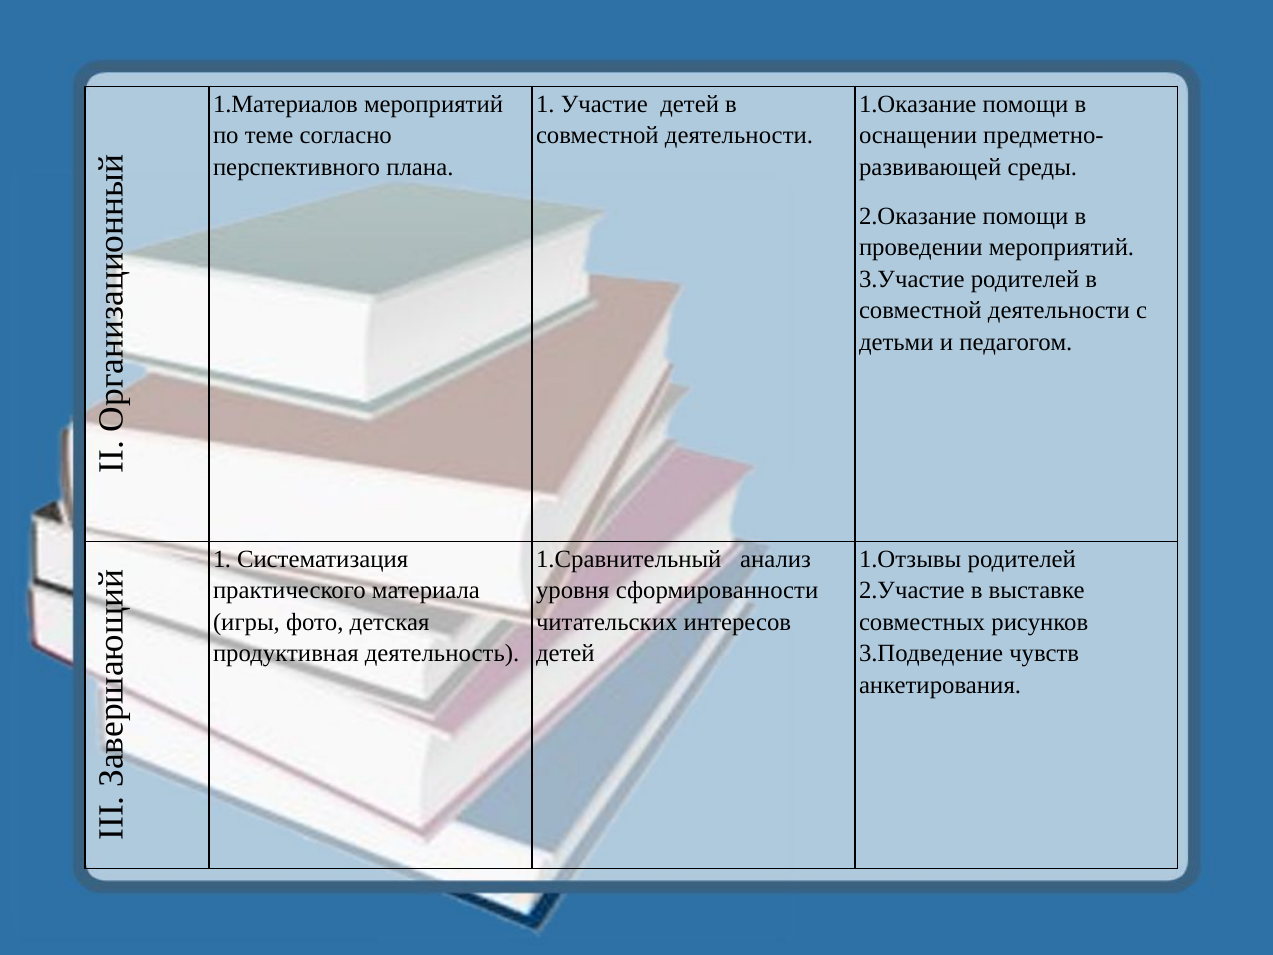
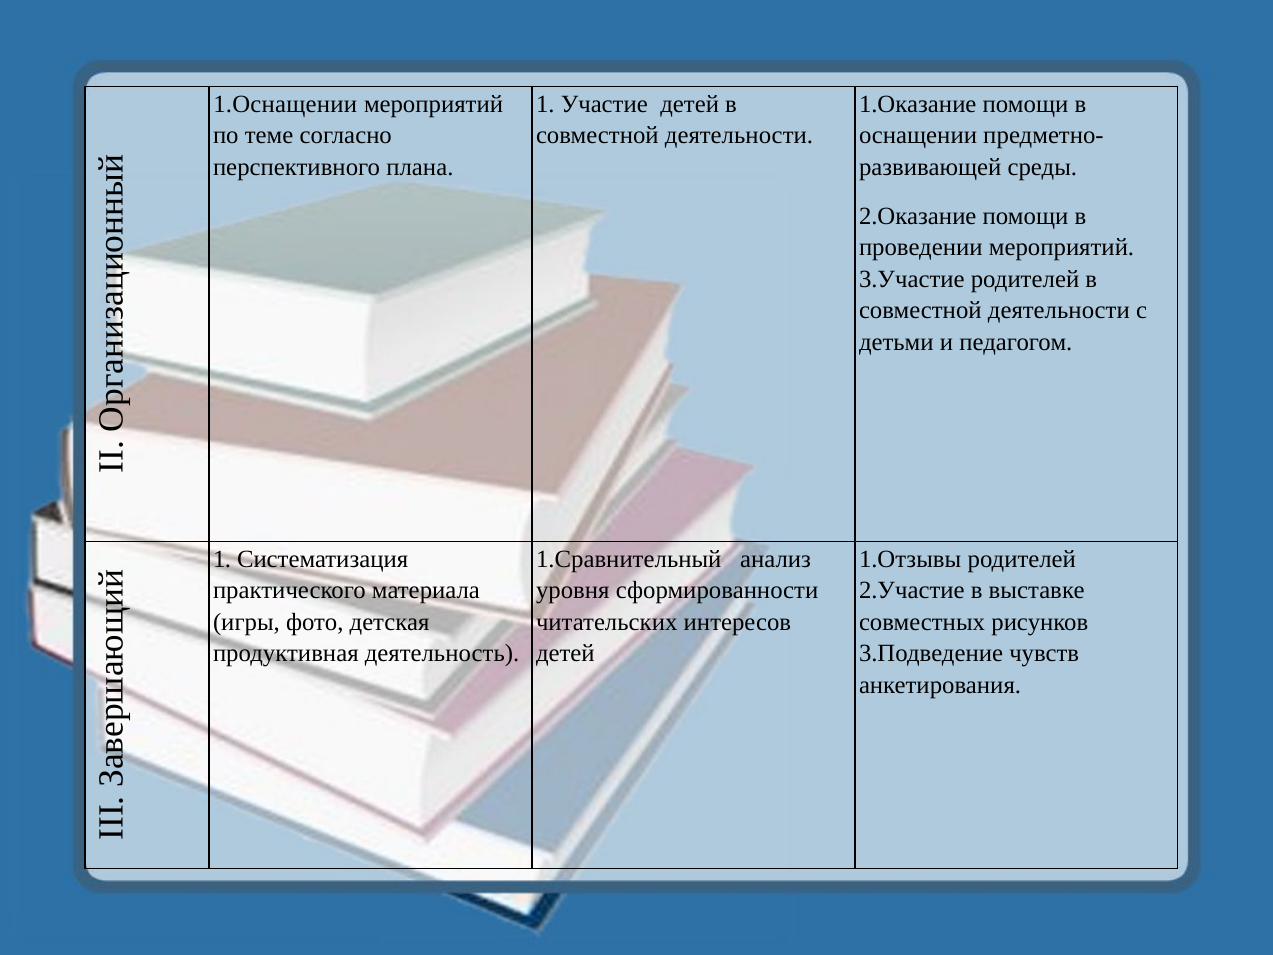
1.Материалов: 1.Материалов -> 1.Оснащении (285, 104)
